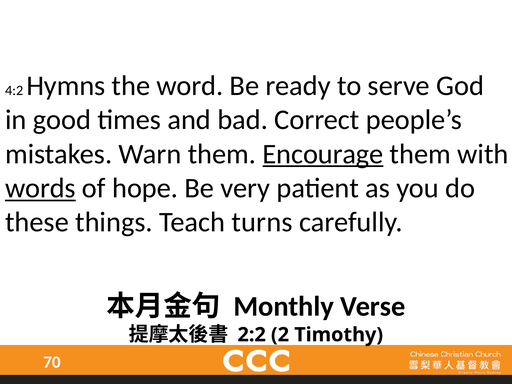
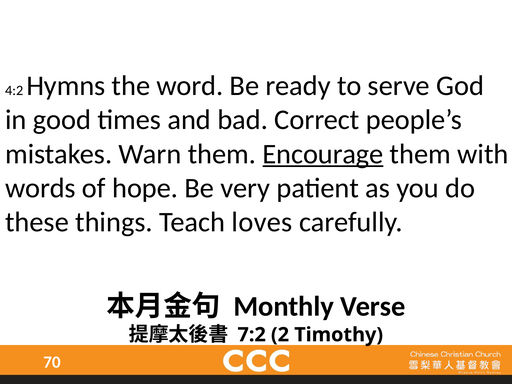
words underline: present -> none (40, 188)
turns: turns -> loves (262, 222)
2:2: 2:2 -> 7:2 (252, 335)
